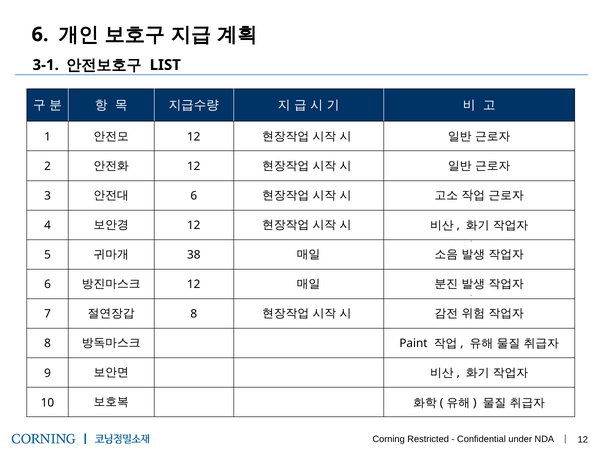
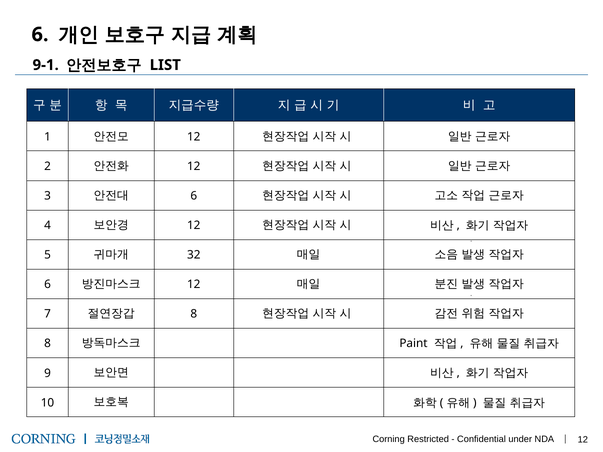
3-1: 3-1 -> 9-1 (46, 65)
38: 38 -> 32 (194, 255)
